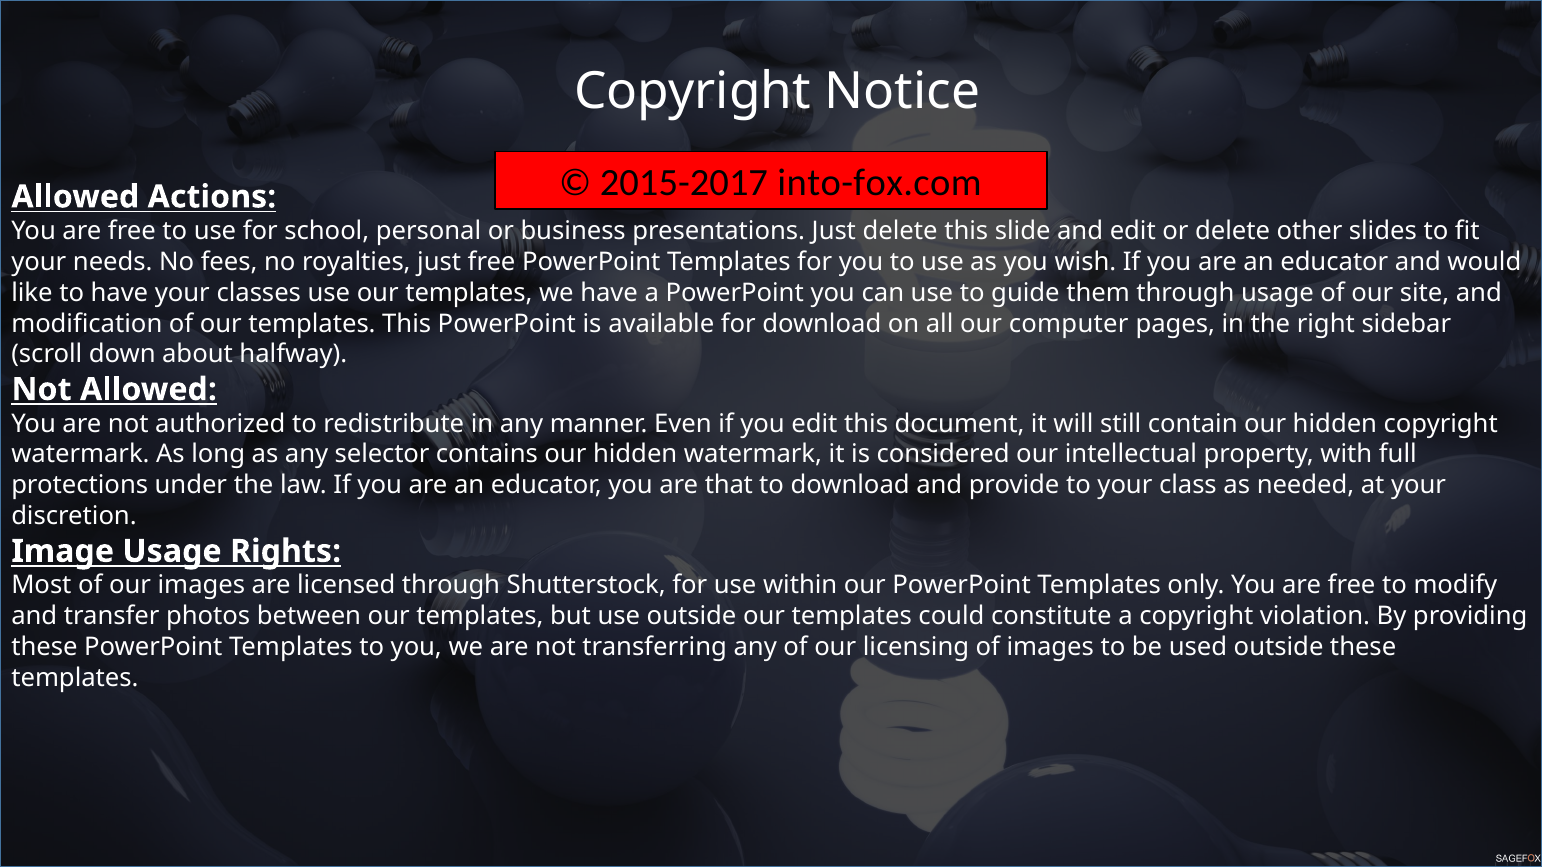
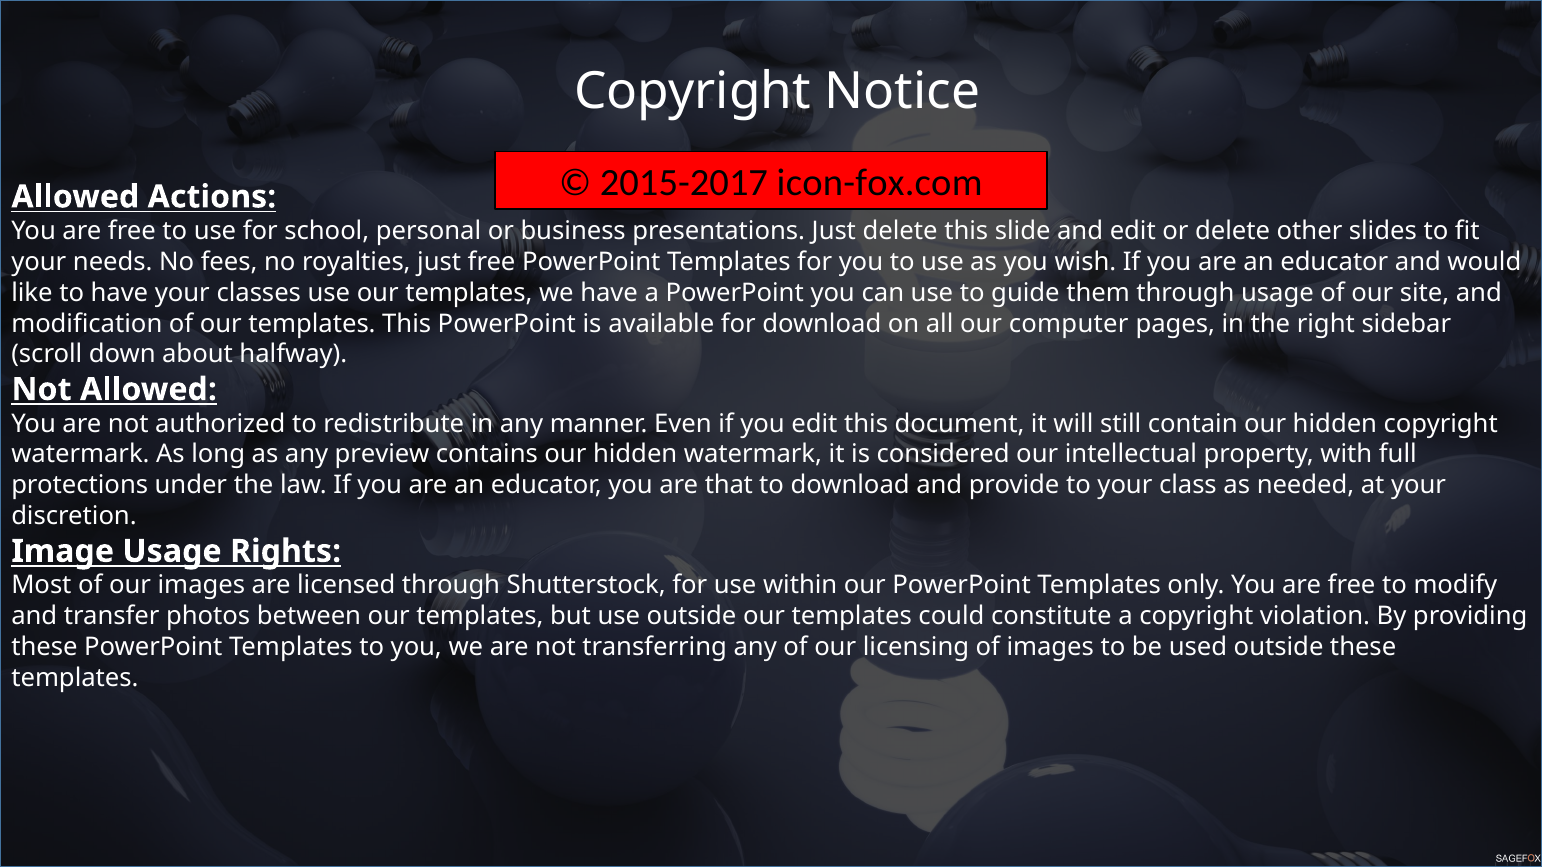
into-fox.com: into-fox.com -> icon-fox.com (880, 183)
selector: selector -> preview (382, 455)
